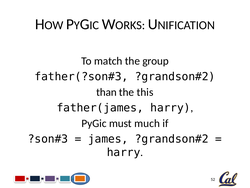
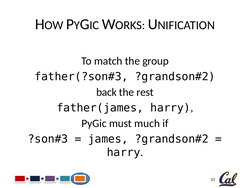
than: than -> back (107, 92)
this: this -> rest (145, 92)
